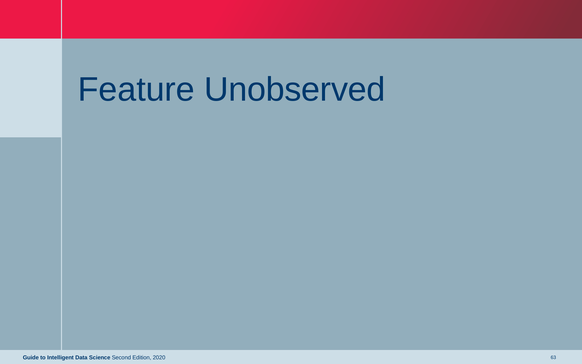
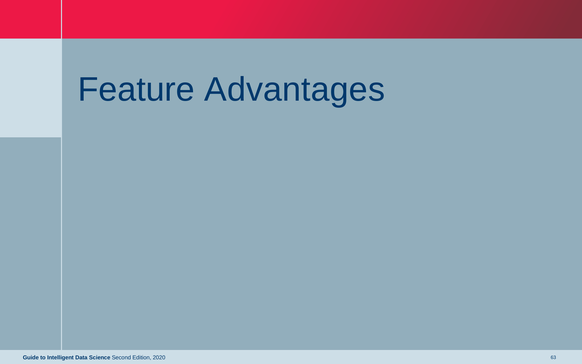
Unobserved: Unobserved -> Advantages (295, 89)
